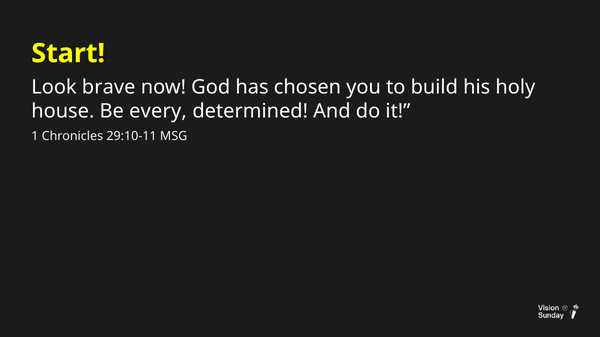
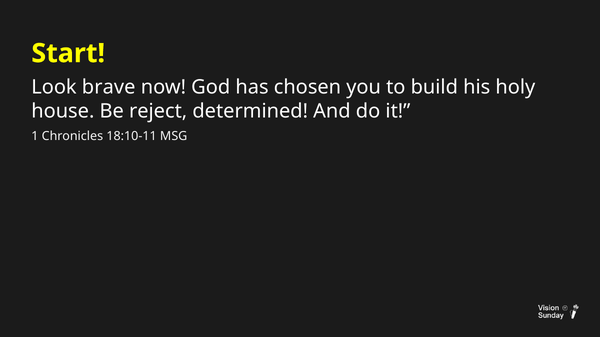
every: every -> reject (158, 111)
29:10-11: 29:10-11 -> 18:10-11 (132, 137)
